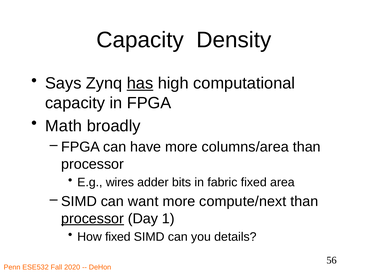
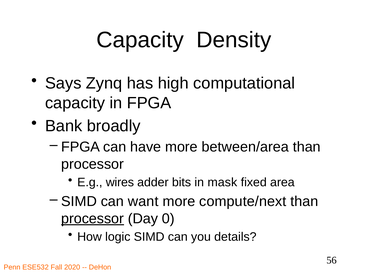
has underline: present -> none (140, 83)
Math: Math -> Bank (64, 126)
columns/area: columns/area -> between/area (245, 147)
fabric: fabric -> mask (222, 182)
1: 1 -> 0 (168, 219)
How fixed: fixed -> logic (118, 237)
